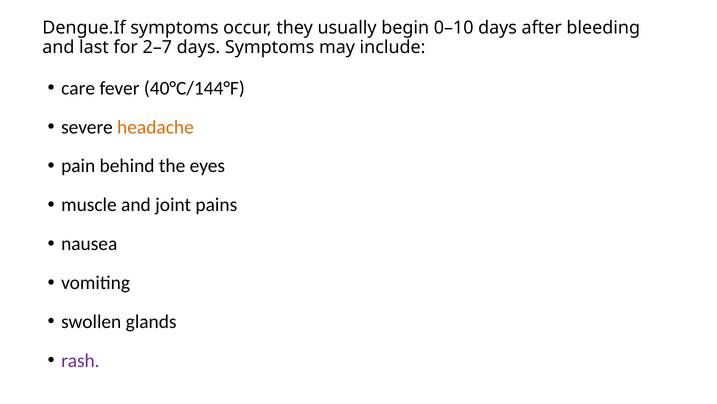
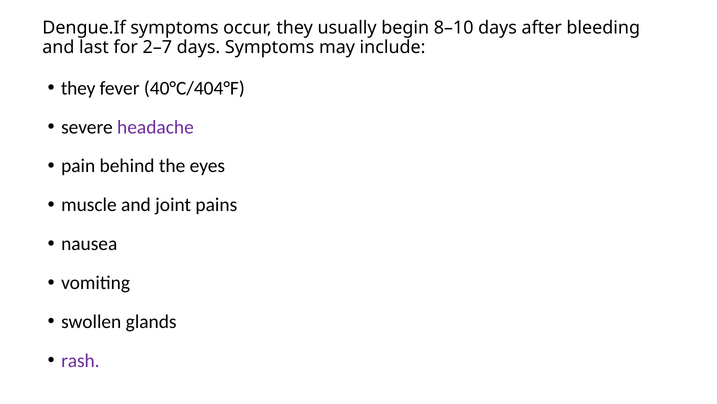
0–10: 0–10 -> 8–10 (454, 28)
care: care -> they (78, 88)
40°C/144°F: 40°C/144°F -> 40°C/404°F (194, 88)
headache colour: orange -> purple (155, 127)
